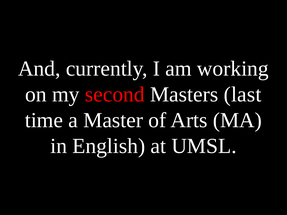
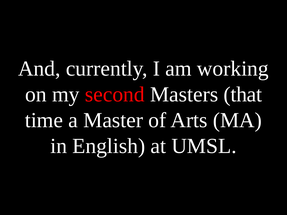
last: last -> that (243, 95)
